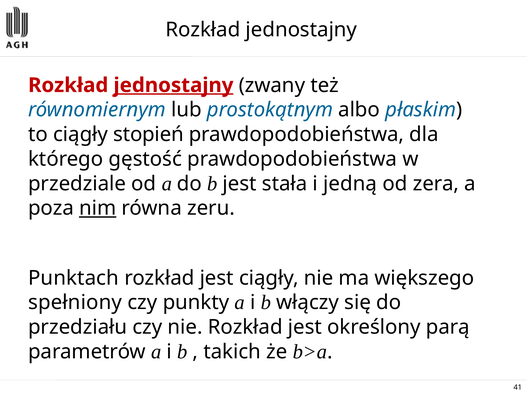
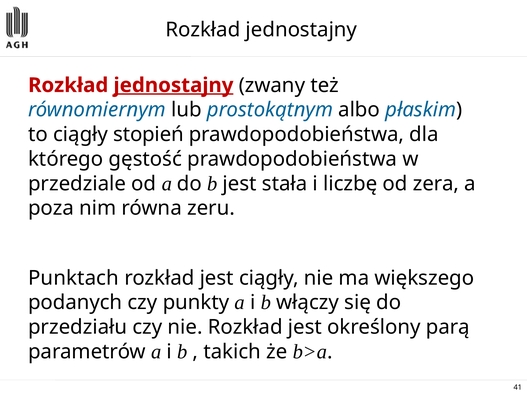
jedną: jedną -> liczbę (350, 184)
nim underline: present -> none (98, 208)
spełniony: spełniony -> podanych (75, 303)
